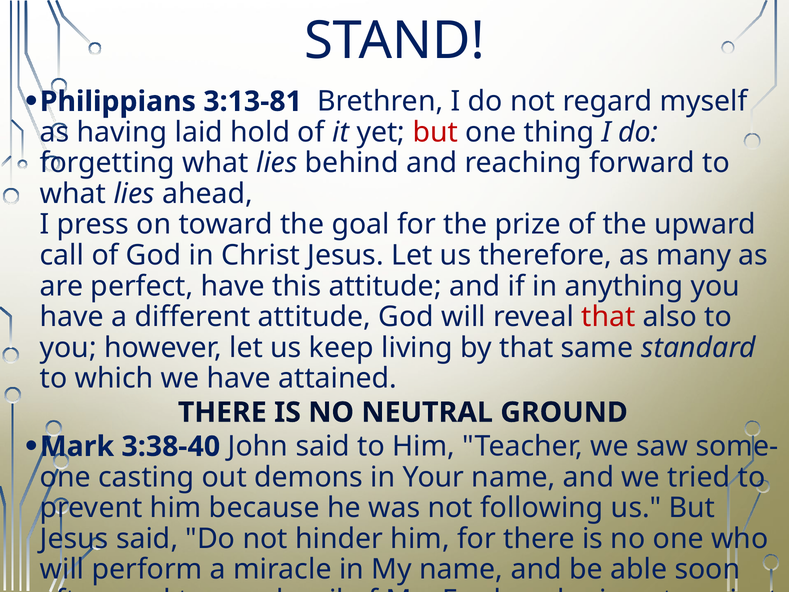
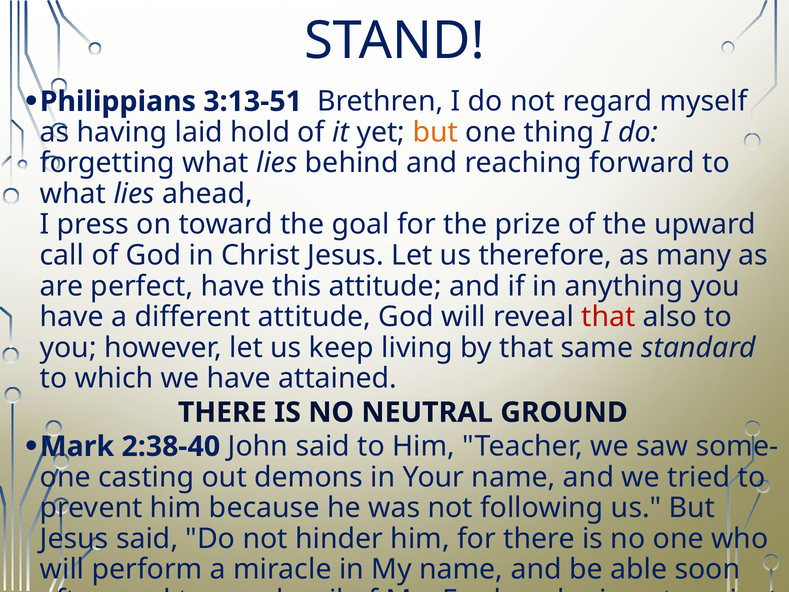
3:13-81: 3:13-81 -> 3:13-51 (253, 101)
but colour: red -> orange (435, 132)
3:38-40: 3:38-40 -> 2:38-40 (171, 446)
